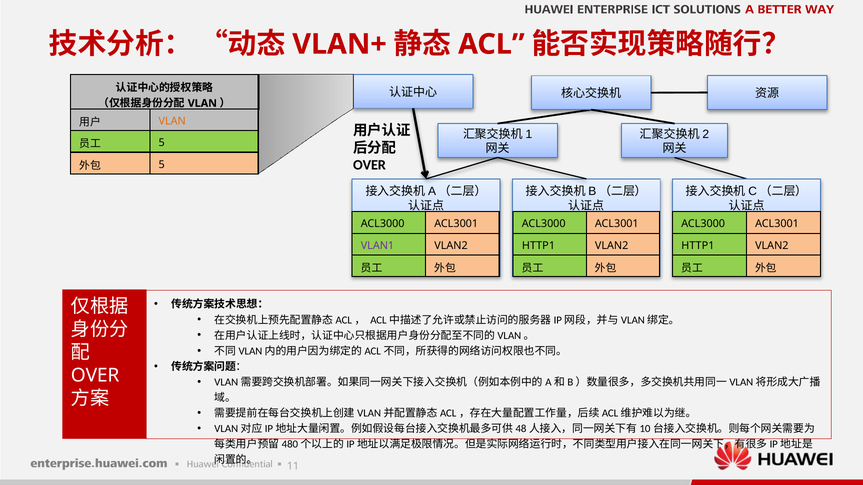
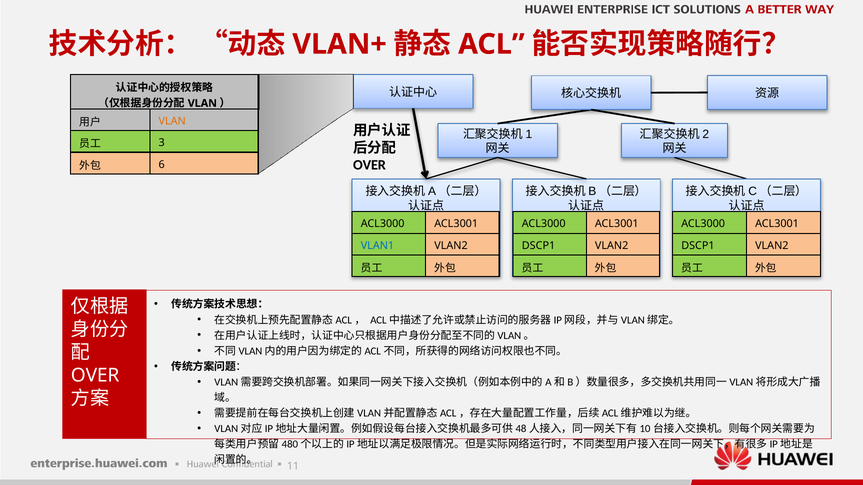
5: 5 -> 3 (162, 143)
5: 5 -> 6 (162, 165)
VLAN1 colour: purple -> blue (377, 246)
HTTP1: HTTP1 -> DSCP1 (539, 246)
HTTP1: HTTP1 -> DSCP1 (698, 246)
